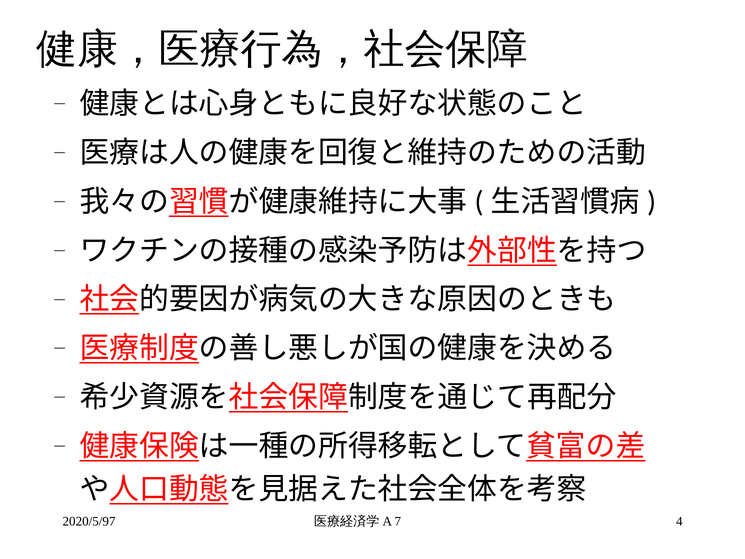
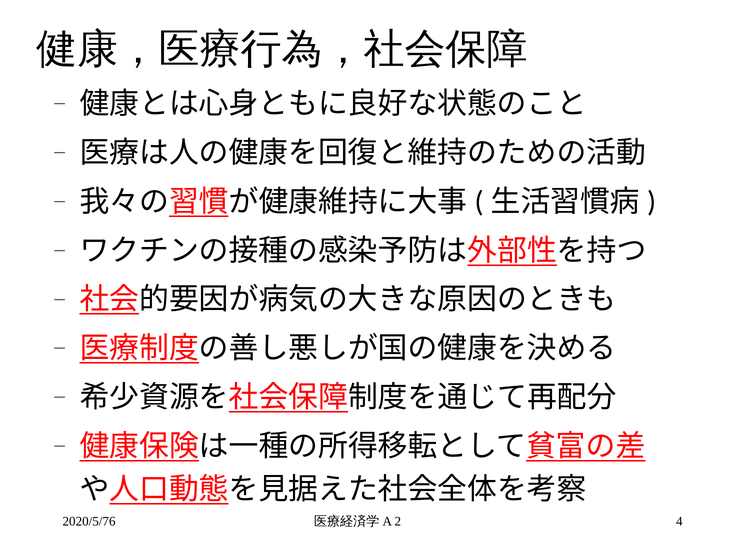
2020/5/97: 2020/5/97 -> 2020/5/76 (89, 521)
7: 7 -> 2 (398, 521)
